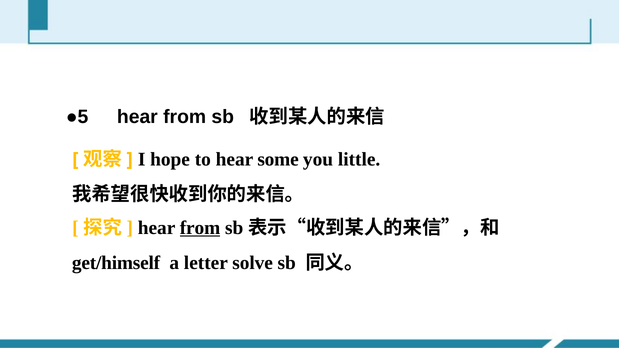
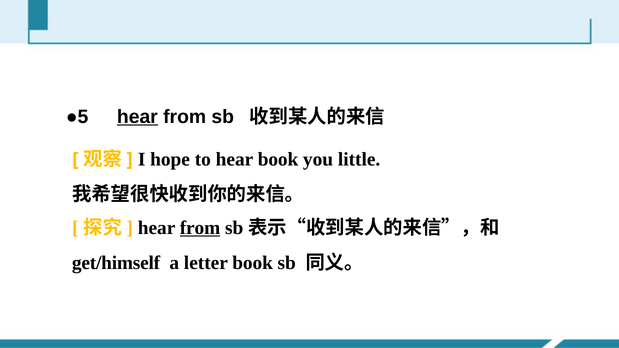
hear underline: none -> present (137, 117)
hear some: some -> book (278, 160)
letter solve: solve -> book (253, 263)
